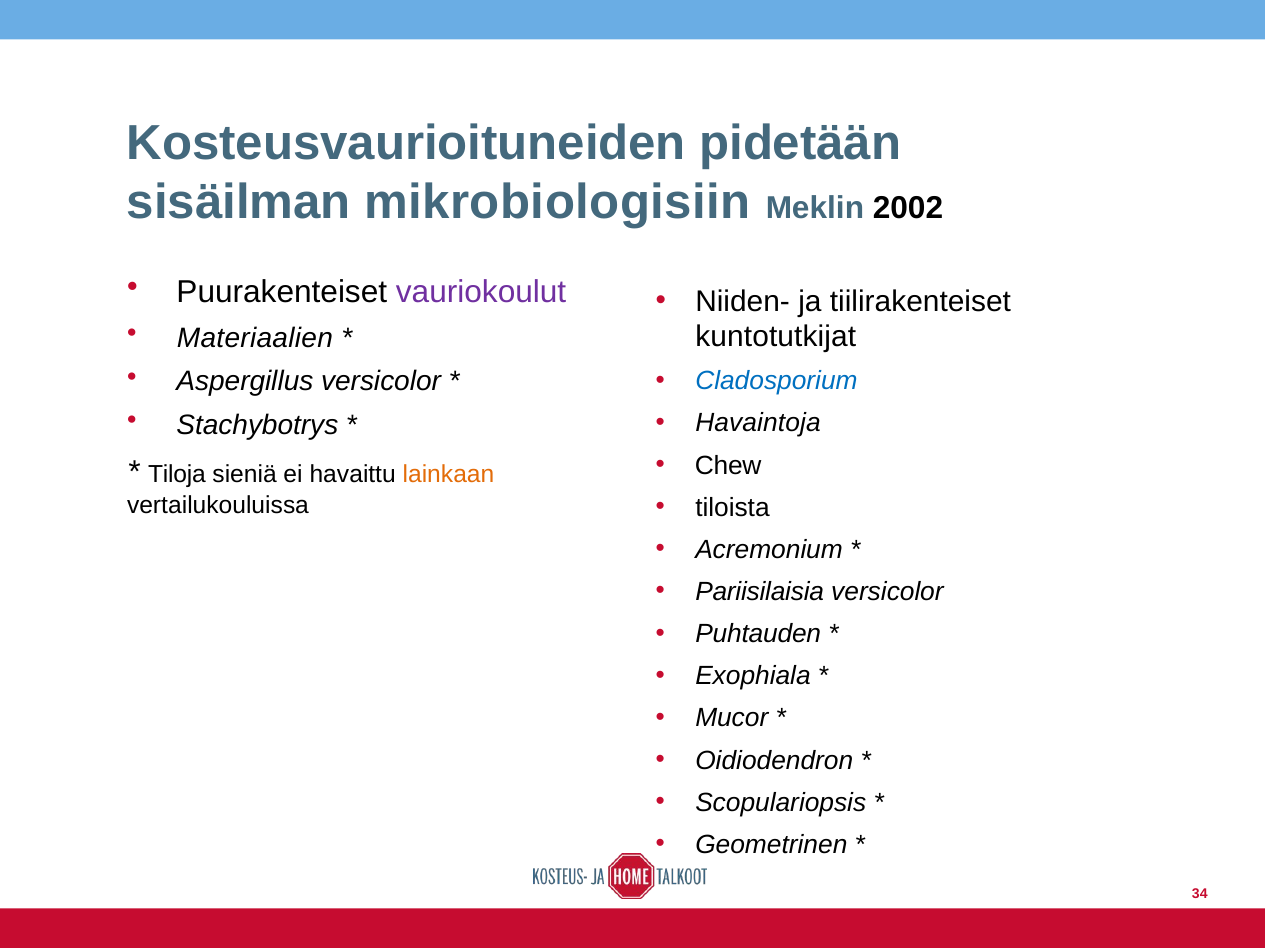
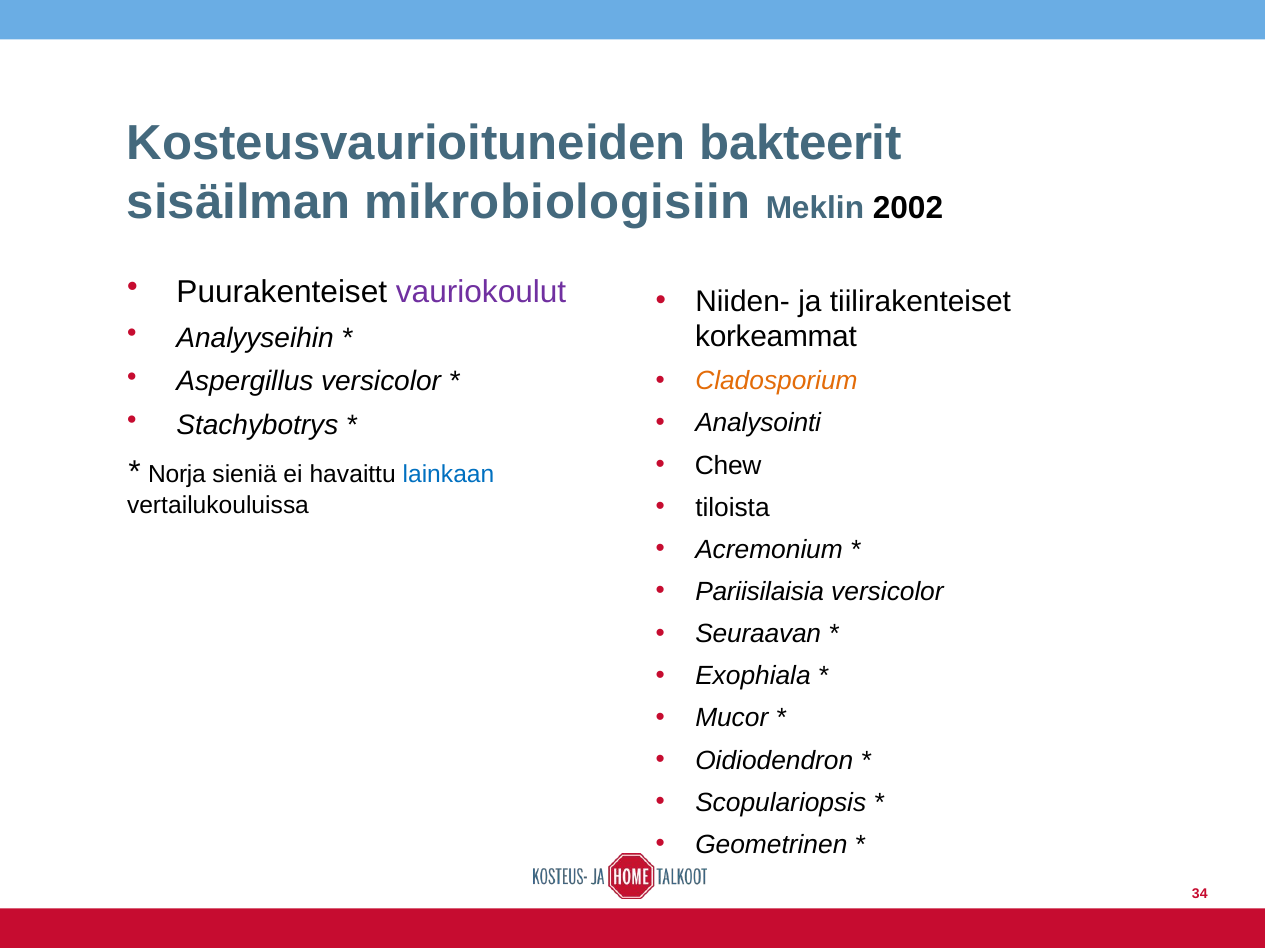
pidetään: pidetään -> bakteerit (801, 144)
Materiaalien: Materiaalien -> Analyyseihin (255, 338)
kuntotutkijat: kuntotutkijat -> korkeammat (776, 337)
Cladosporium colour: blue -> orange (776, 381)
Havaintoja: Havaintoja -> Analysointi (758, 424)
Tiloja: Tiloja -> Norja (177, 475)
lainkaan colour: orange -> blue (448, 475)
Puhtauden: Puhtauden -> Seuraavan (758, 635)
